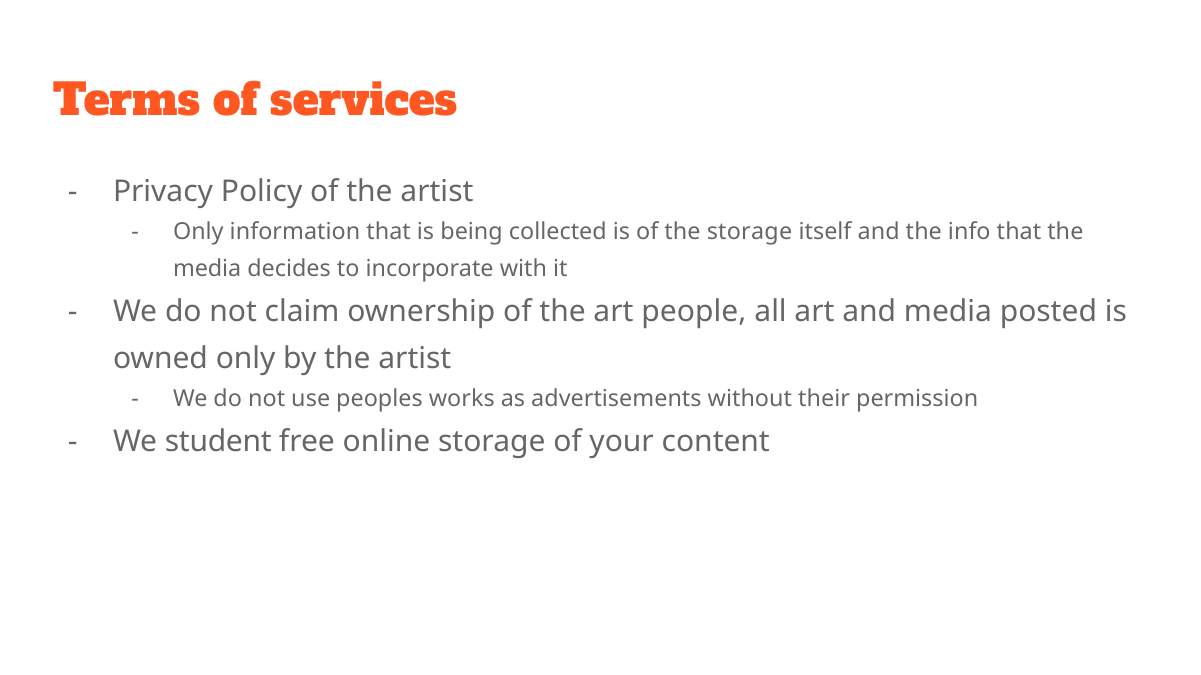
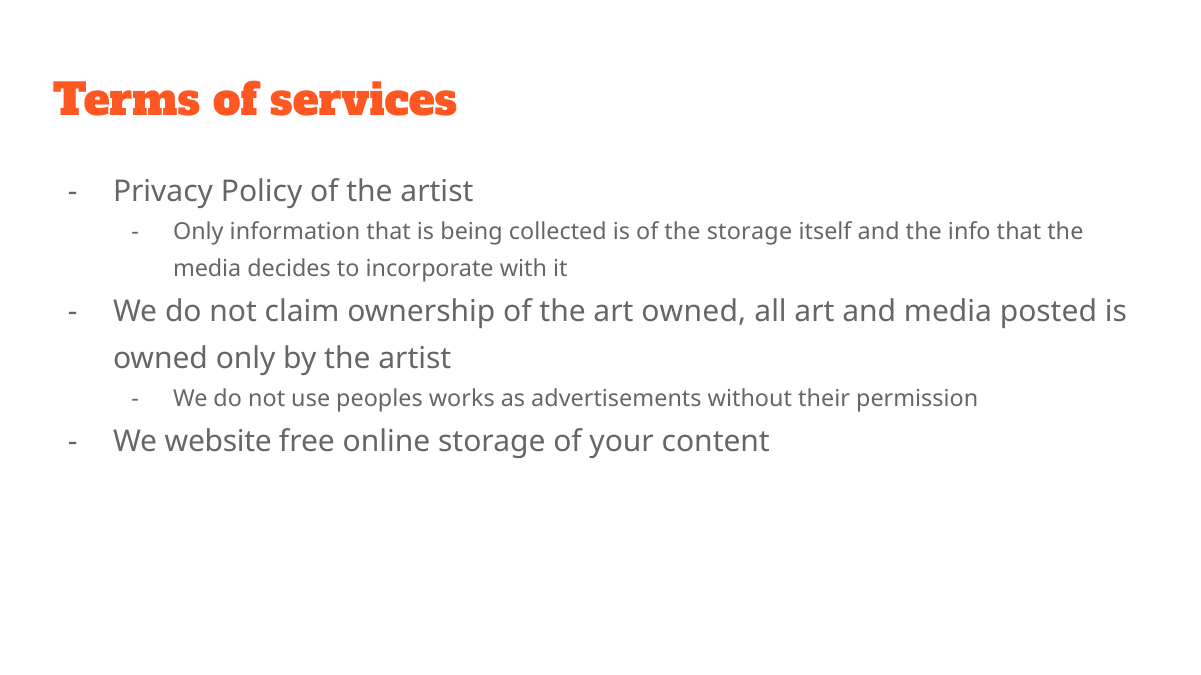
art people: people -> owned (694, 312)
student: student -> website (218, 442)
